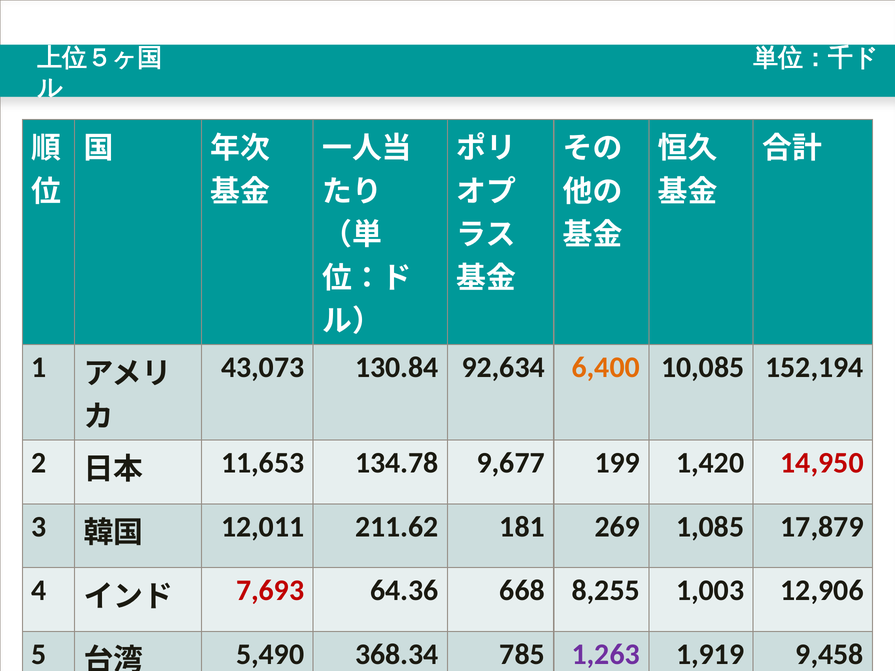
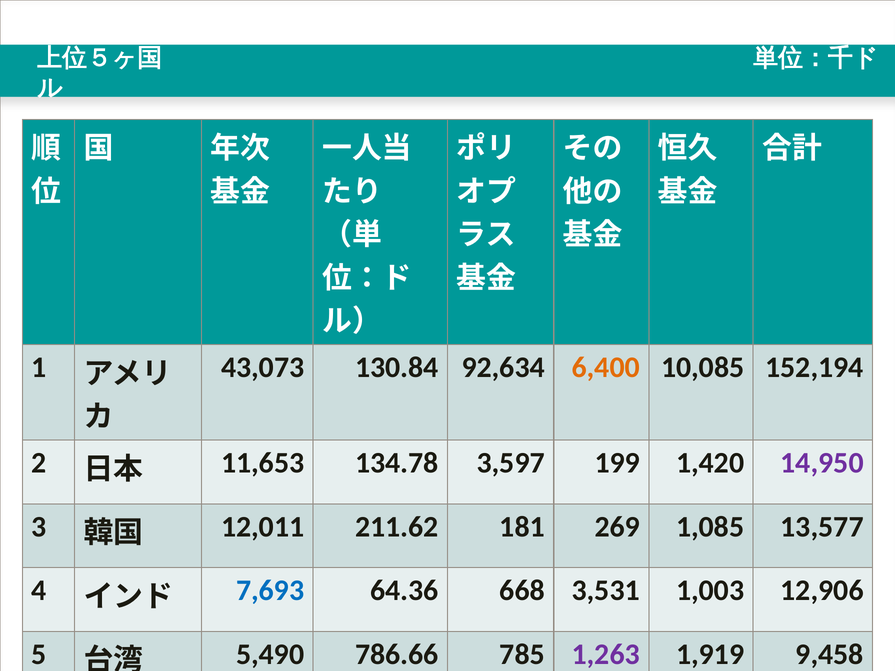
9,677: 9,677 -> 3,597 (511, 463)
14,950 colour: red -> purple (822, 463)
17,879: 17,879 -> 13,577 (822, 527)
7,693 colour: red -> blue (270, 591)
8,255: 8,255 -> 3,531 (606, 591)
368.34: 368.34 -> 786.66 (397, 654)
